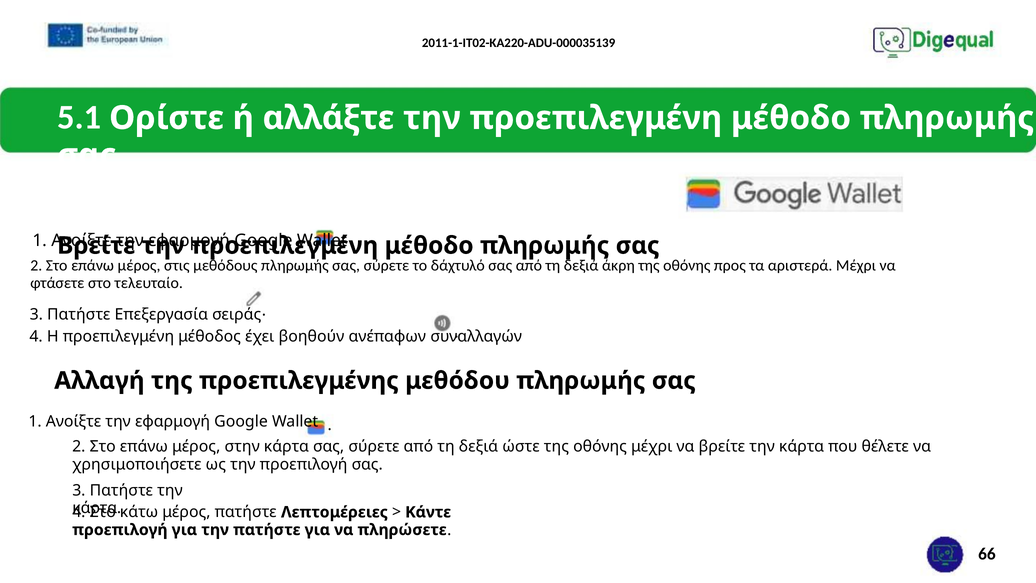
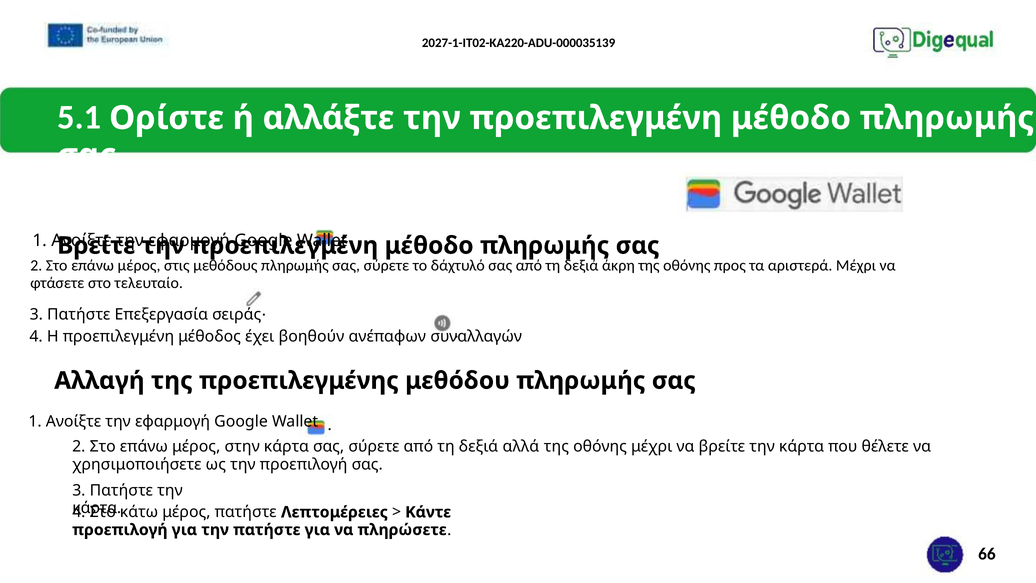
2011-1-IT02-KA220-ADU-000035139: 2011-1-IT02-KA220-ADU-000035139 -> 2027-1-IT02-KA220-ADU-000035139 (519, 43)
ώστε: ώστε -> αλλά (521, 446)
